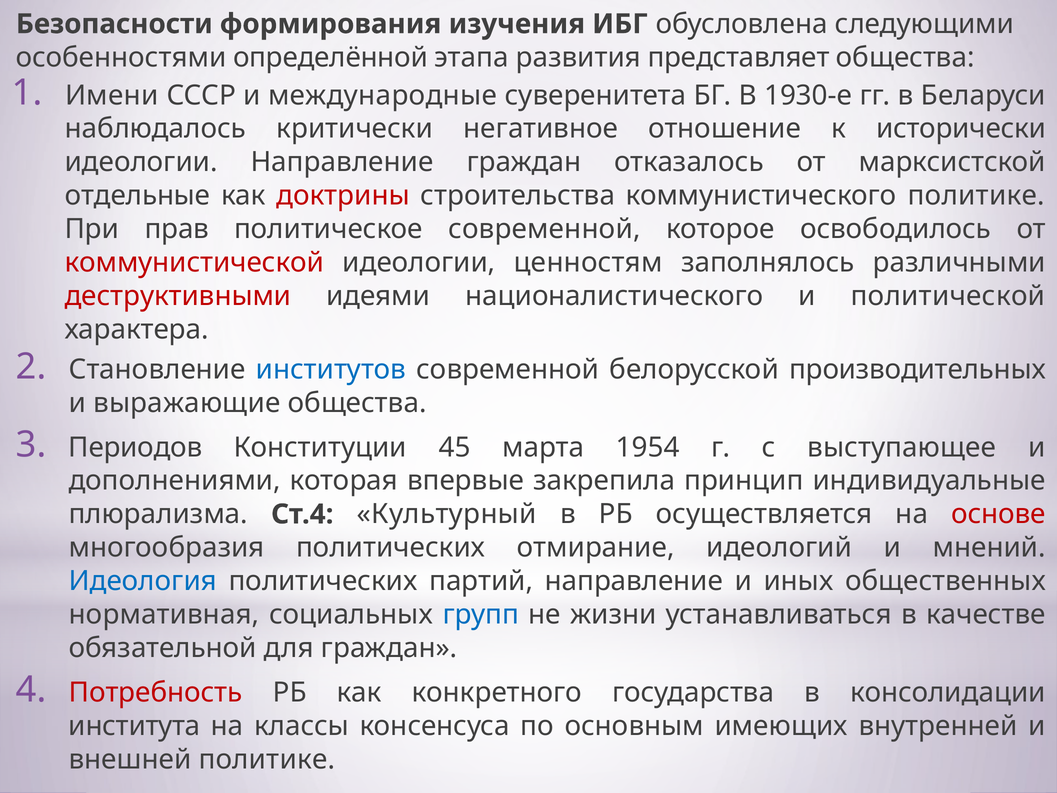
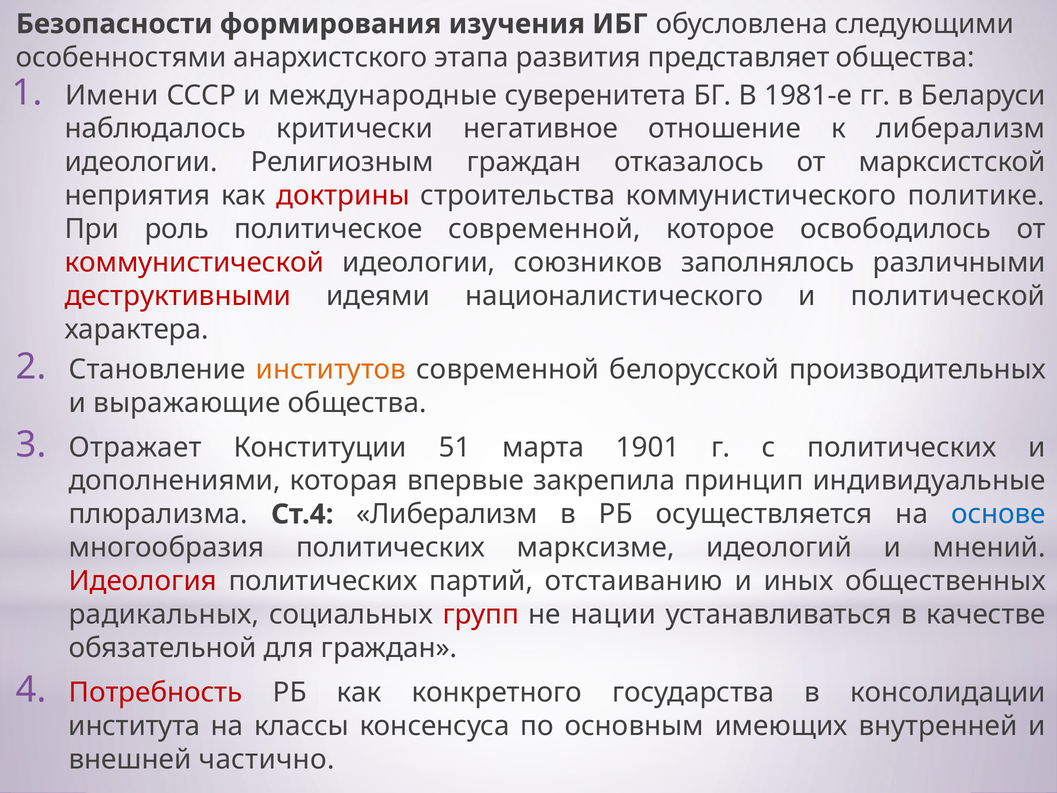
определённой: определённой -> анархистского (330, 57)
1930-е: 1930-е -> 1981-е (808, 95)
к исторически: исторически -> либерализм (961, 129)
идеологии Направление: Направление -> Религиозным (342, 162)
отдельные: отдельные -> неприятия (137, 196)
прав: прав -> роль (177, 229)
ценностям: ценностям -> союзников (588, 263)
институтов colour: blue -> orange (331, 369)
Периодов: Периодов -> Отражает (135, 447)
45: 45 -> 51 (455, 447)
1954: 1954 -> 1901 (648, 447)
с выступающее: выступающее -> политических (902, 447)
Ст.4 Культурный: Культурный -> Либерализм (447, 514)
основе colour: red -> blue (998, 514)
отмирание: отмирание -> марксизме (596, 548)
Идеология colour: blue -> red (143, 581)
партий направление: направление -> отстаиванию (634, 581)
нормативная: нормативная -> радикальных (164, 614)
групп colour: blue -> red (481, 614)
жизни: жизни -> нации (613, 614)
внешней политике: политике -> частично (267, 759)
